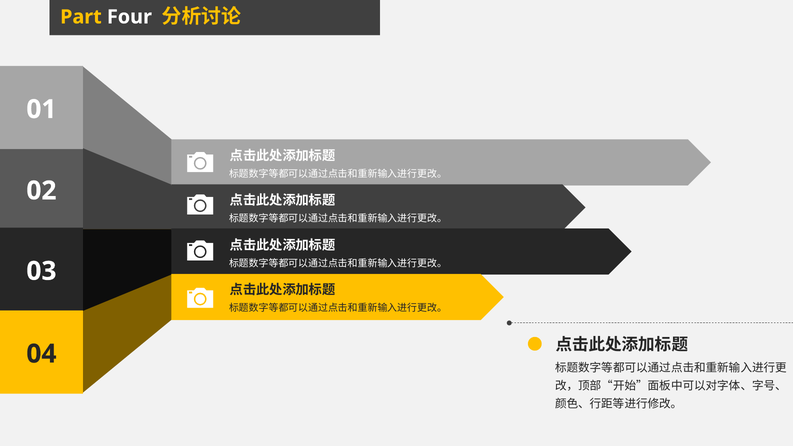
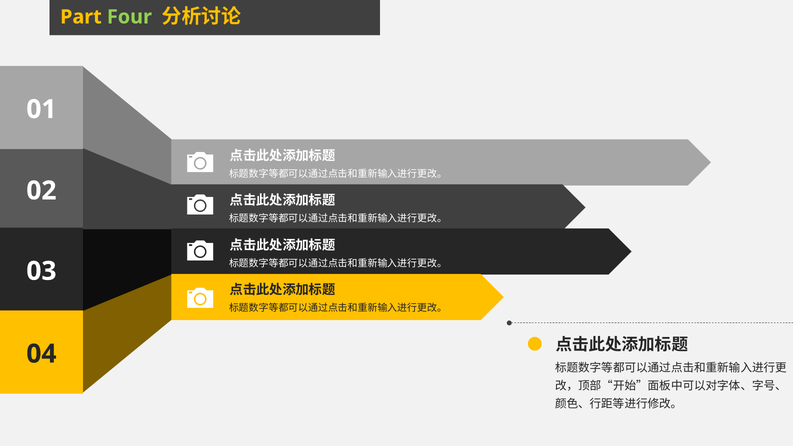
Four colour: white -> light green (129, 17)
